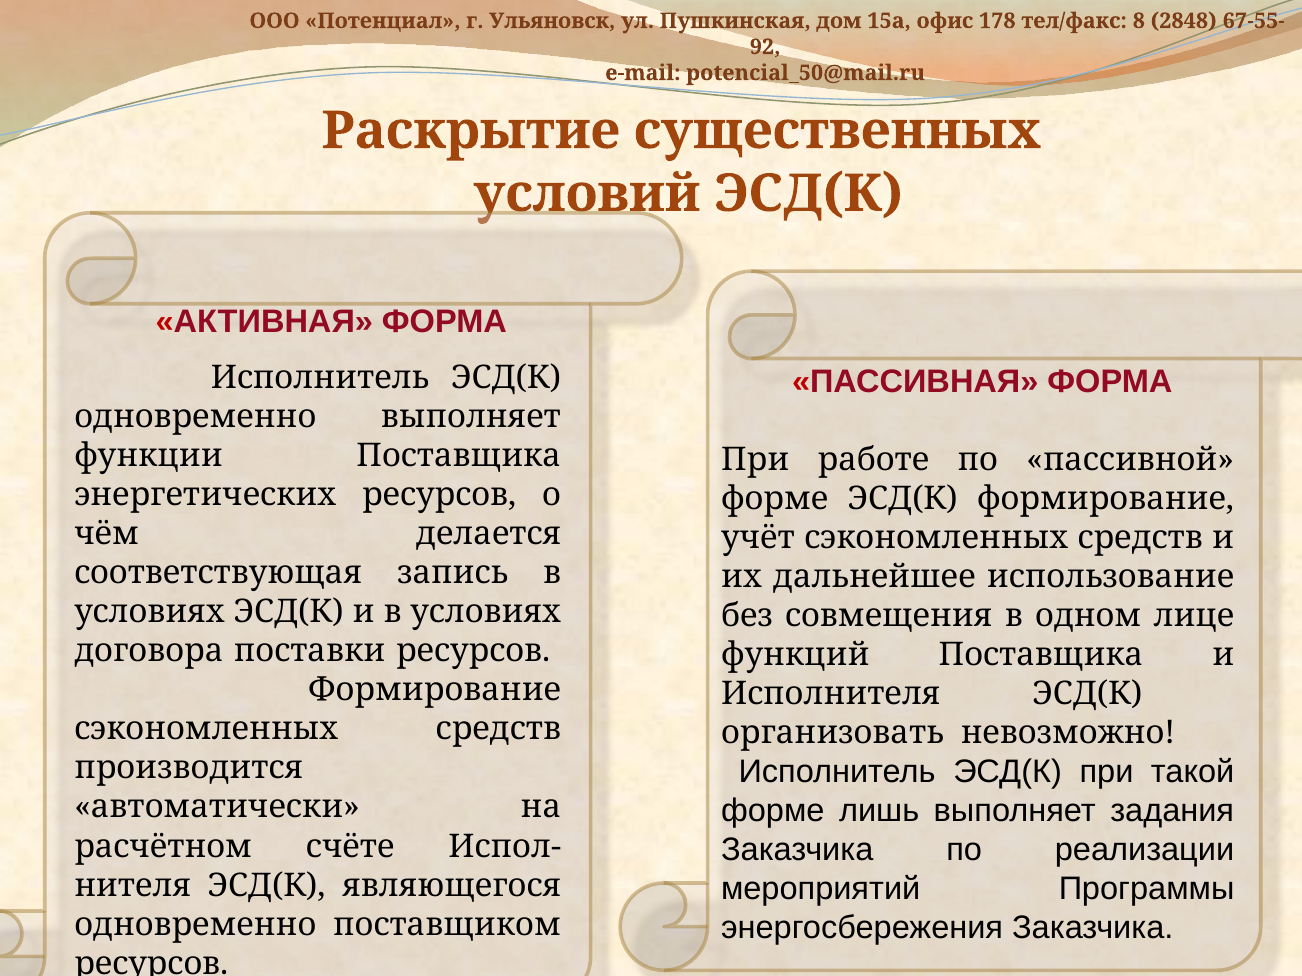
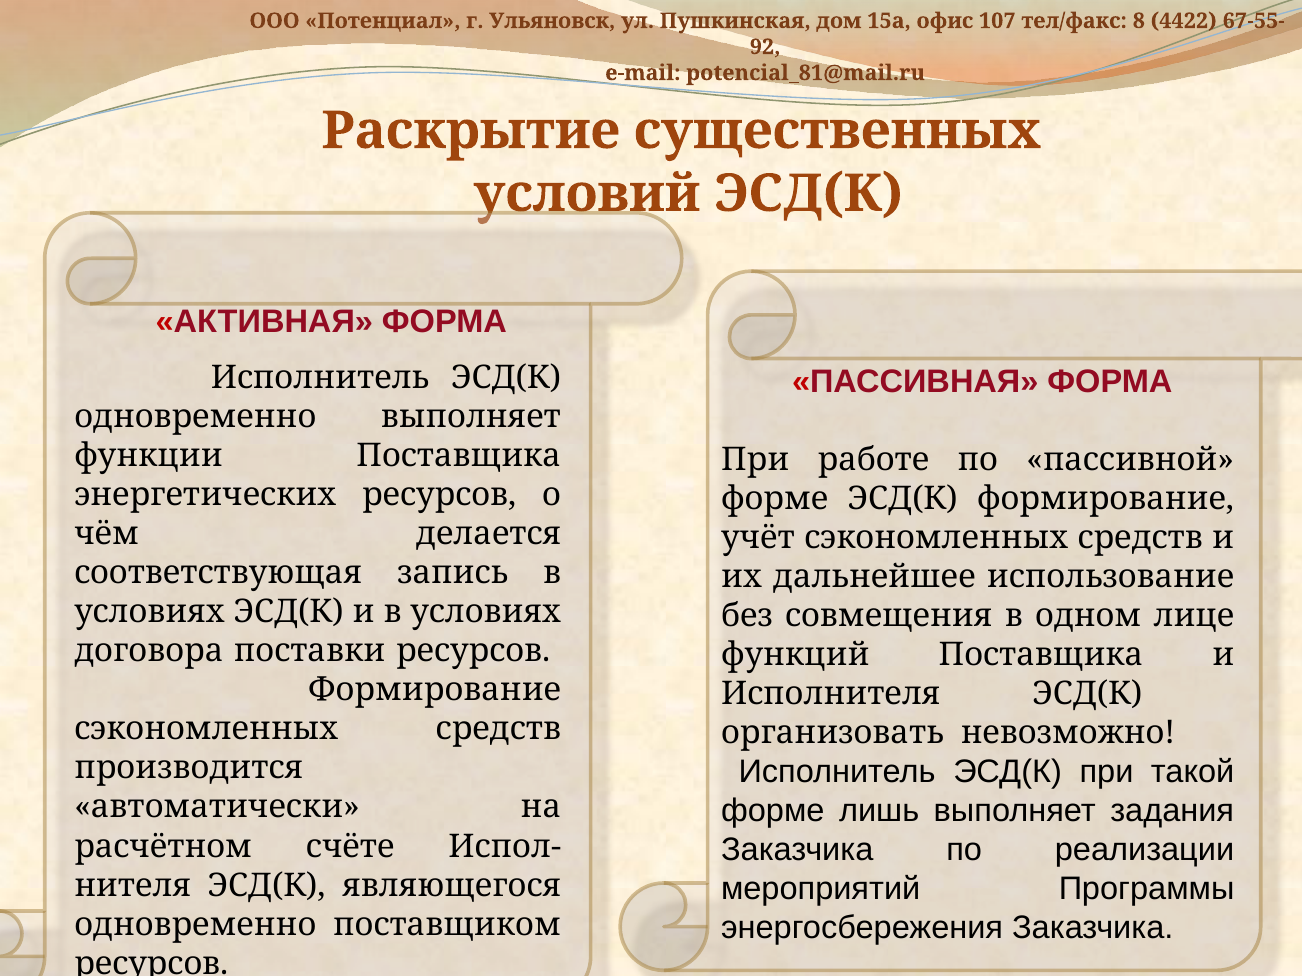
178: 178 -> 107 (997, 21)
2848: 2848 -> 4422 (1184, 21)
potencial_50@mail.ru: potencial_50@mail.ru -> potencial_81@mail.ru (806, 73)
